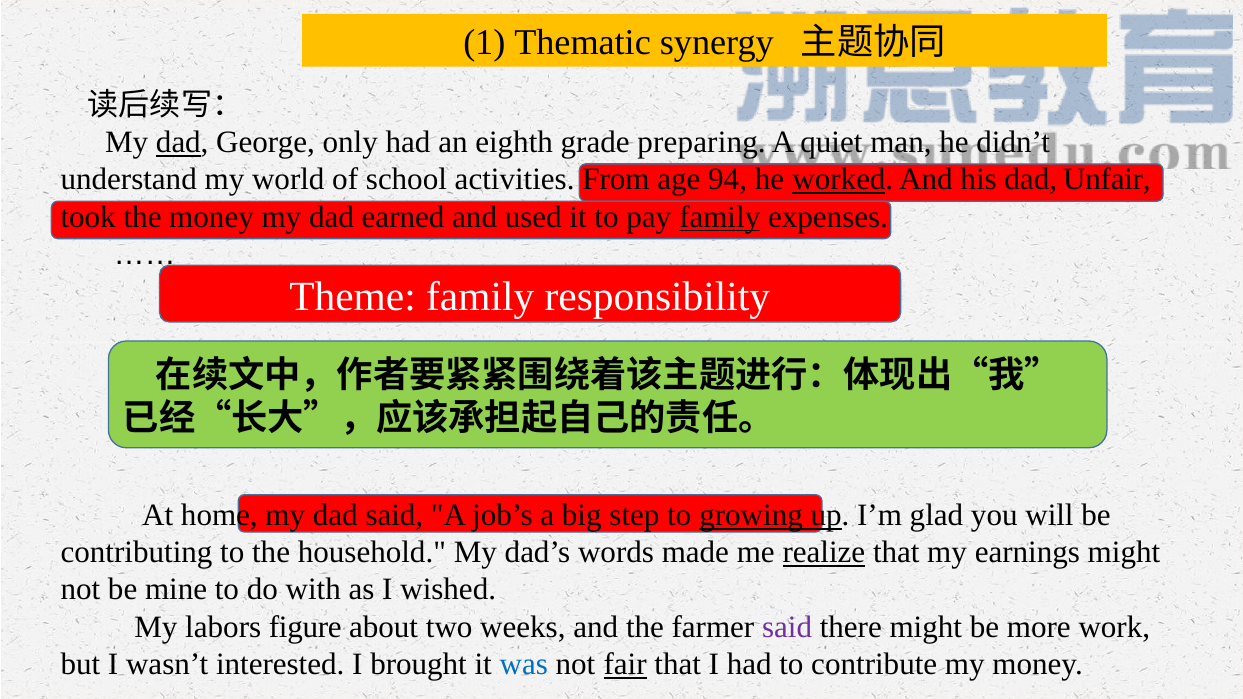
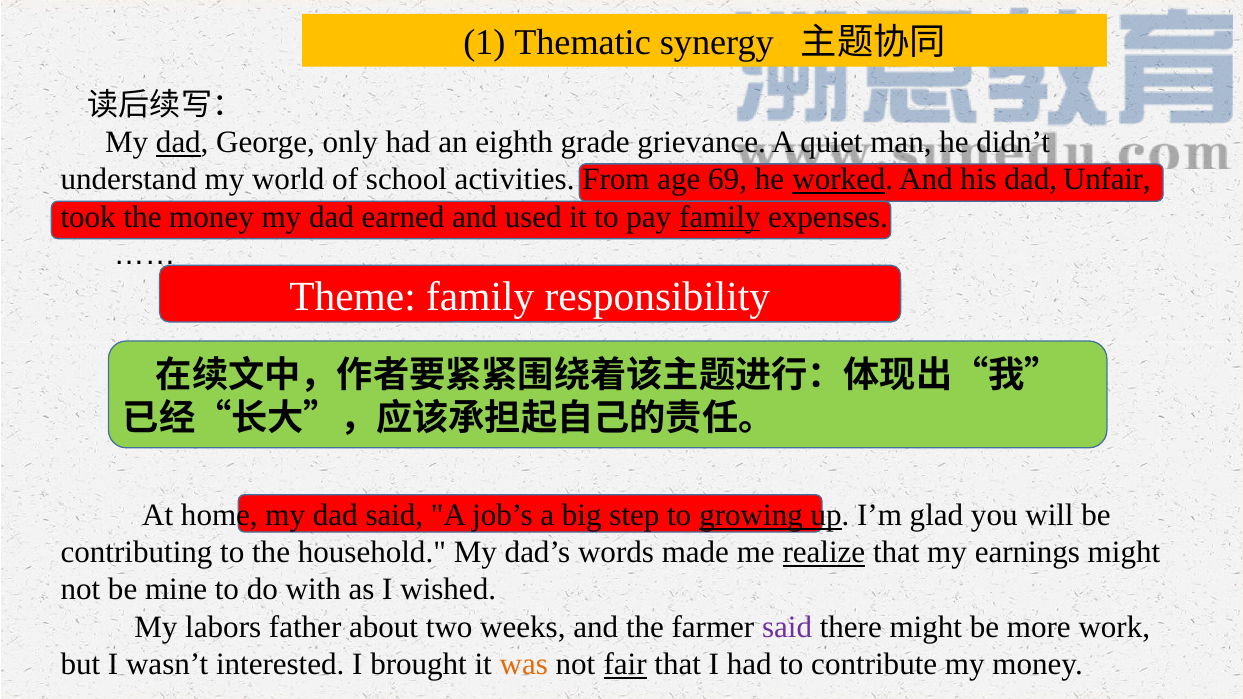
preparing: preparing -> grievance (702, 142)
94: 94 -> 69 (728, 180)
figure: figure -> father (305, 627)
was colour: blue -> orange (524, 664)
